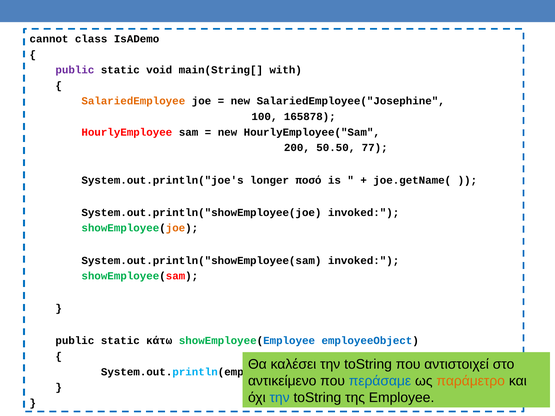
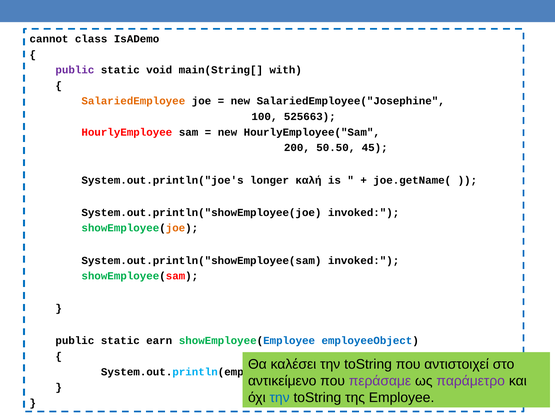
165878: 165878 -> 525663 (310, 117)
77: 77 -> 45 (375, 148)
ποσό: ποσό -> καλή (308, 180)
κάτω: κάτω -> earn (159, 341)
περάσαμε colour: blue -> purple (380, 381)
παράμετρο colour: orange -> purple (471, 381)
